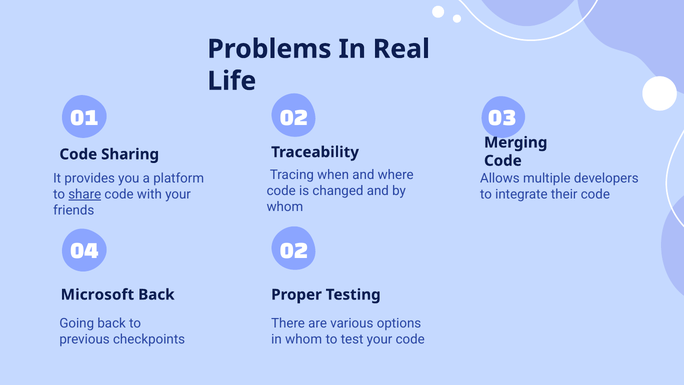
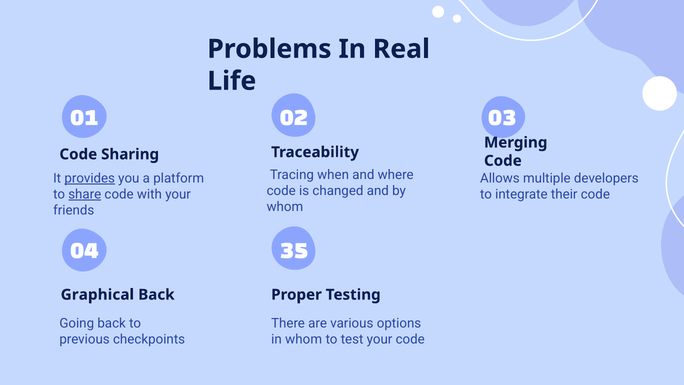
provides underline: none -> present (90, 178)
04 02: 02 -> 35 (294, 250)
Microsoft: Microsoft -> Graphical (97, 295)
